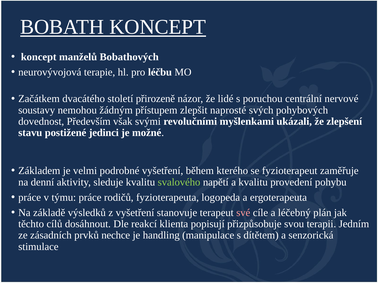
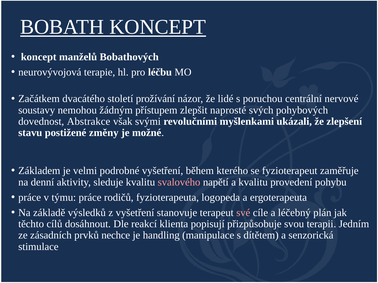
přirozeně: přirozeně -> prožívání (155, 99)
Především: Především -> Abstrakce (89, 122)
jedinci: jedinci -> změny (104, 133)
svalového colour: light green -> pink (179, 182)
